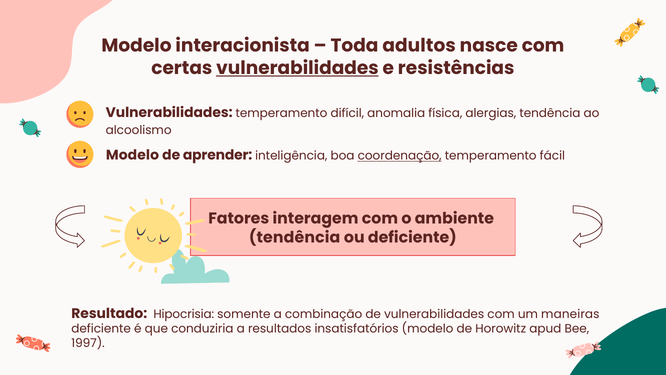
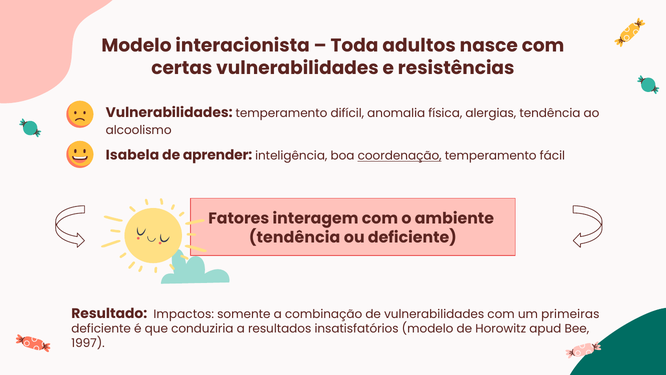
vulnerabilidades underline: present -> none (297, 68)
Modelo: Modelo -> Isabela (132, 155)
Hipocrisia: Hipocrisia -> Impactos (184, 314)
maneiras: maneiras -> primeiras (570, 314)
